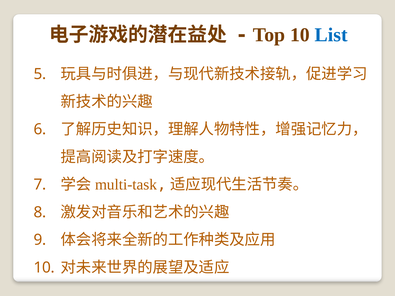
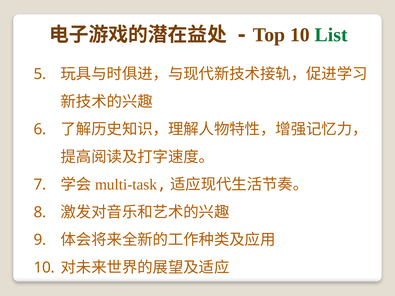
List colour: blue -> green (331, 35)
